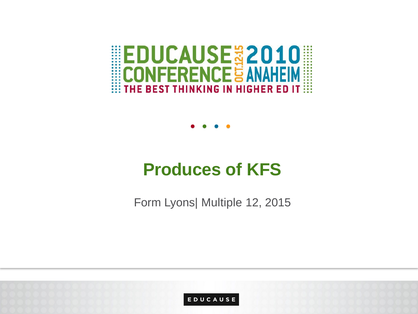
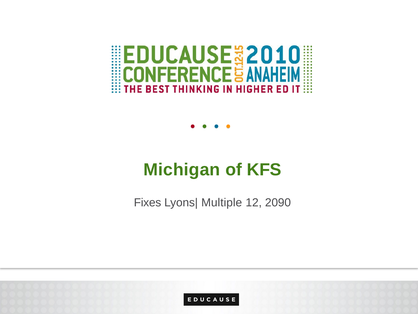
Produces: Produces -> Michigan (182, 170)
Form: Form -> Fixes (148, 202)
2015: 2015 -> 2090 (278, 202)
